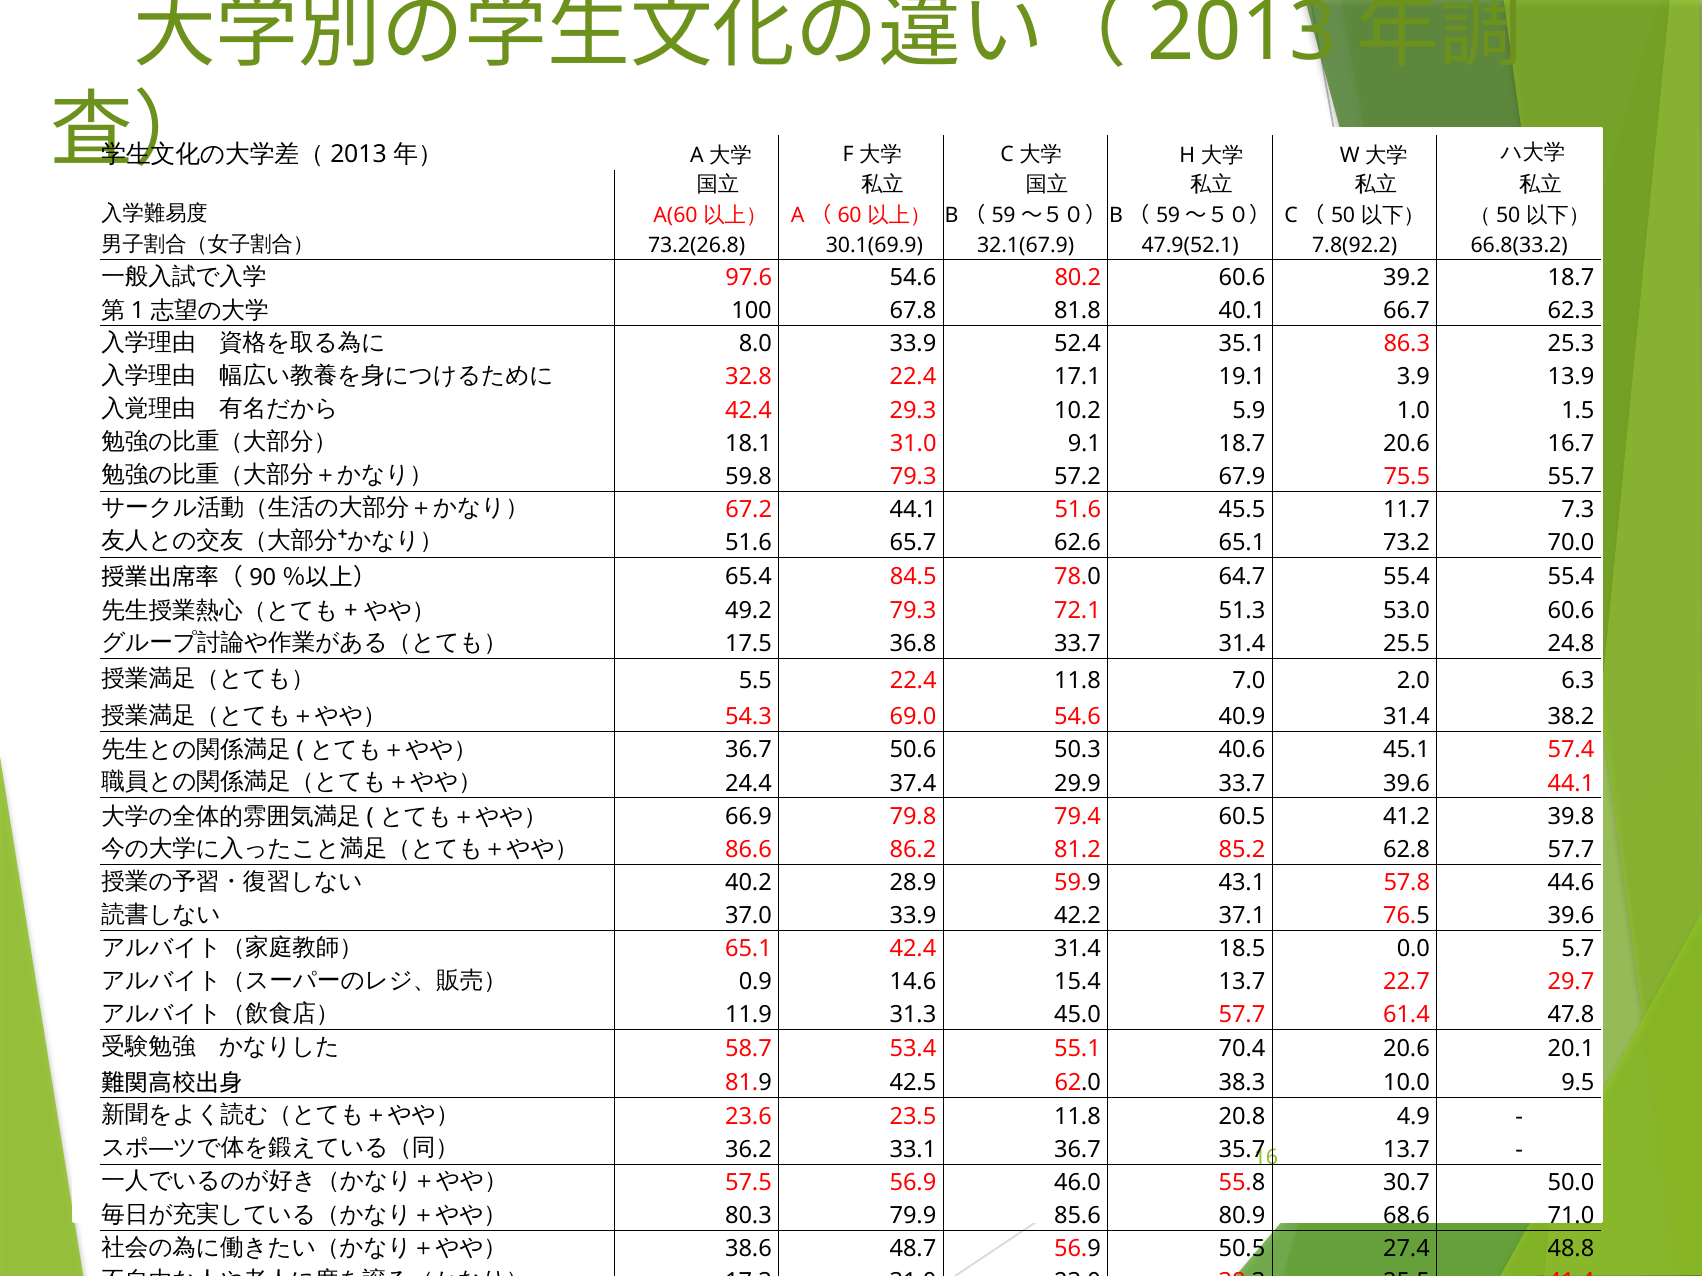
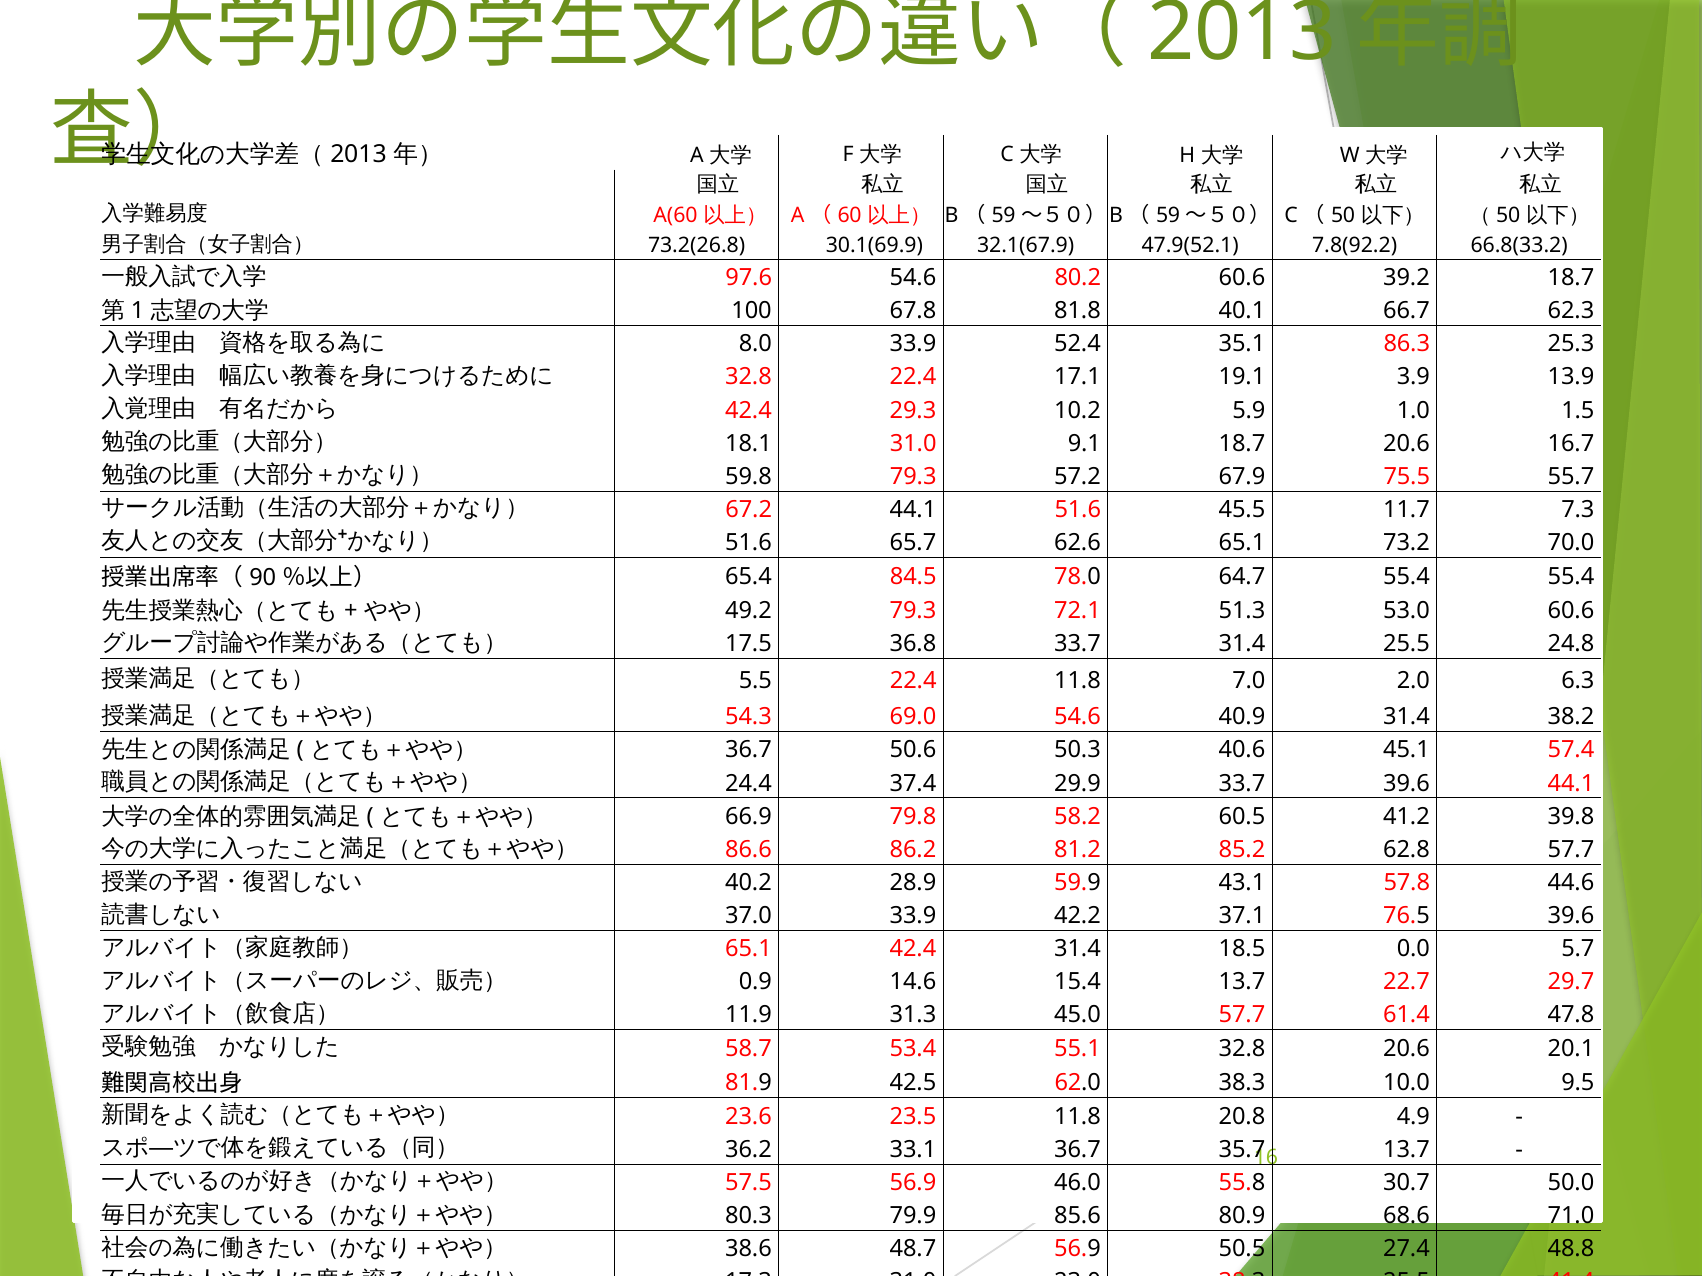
79.4: 79.4 -> 58.2 (1078, 817)
55.1 70.4: 70.4 -> 32.8 (1242, 1049)
